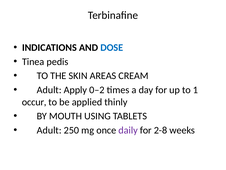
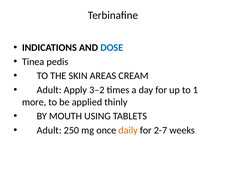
0–2: 0–2 -> 3–2 (97, 90)
occur: occur -> more (34, 102)
daily colour: purple -> orange (128, 130)
2-8: 2-8 -> 2-7 (161, 130)
